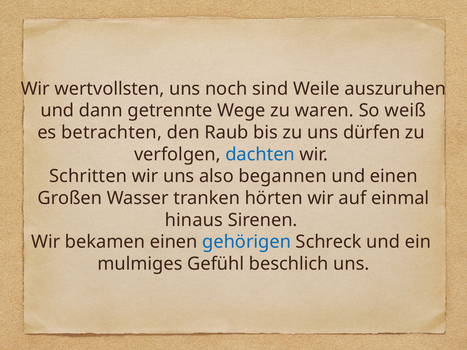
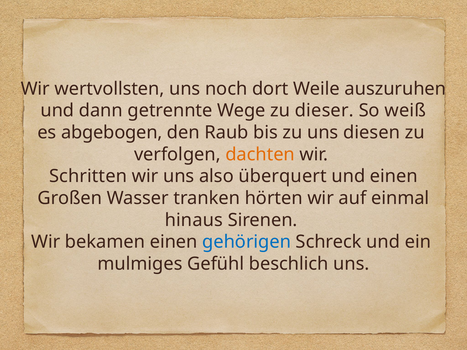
sind: sind -> dort (270, 89)
waren: waren -> dieser (324, 111)
betrachten: betrachten -> abgebogen (112, 133)
dürfen: dürfen -> diesen (372, 133)
dachten colour: blue -> orange (260, 154)
begannen: begannen -> überquert (283, 176)
